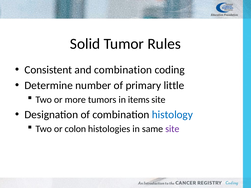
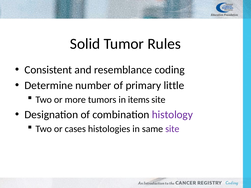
and combination: combination -> resemblance (123, 70)
histology colour: blue -> purple (172, 115)
colon: colon -> cases (75, 129)
